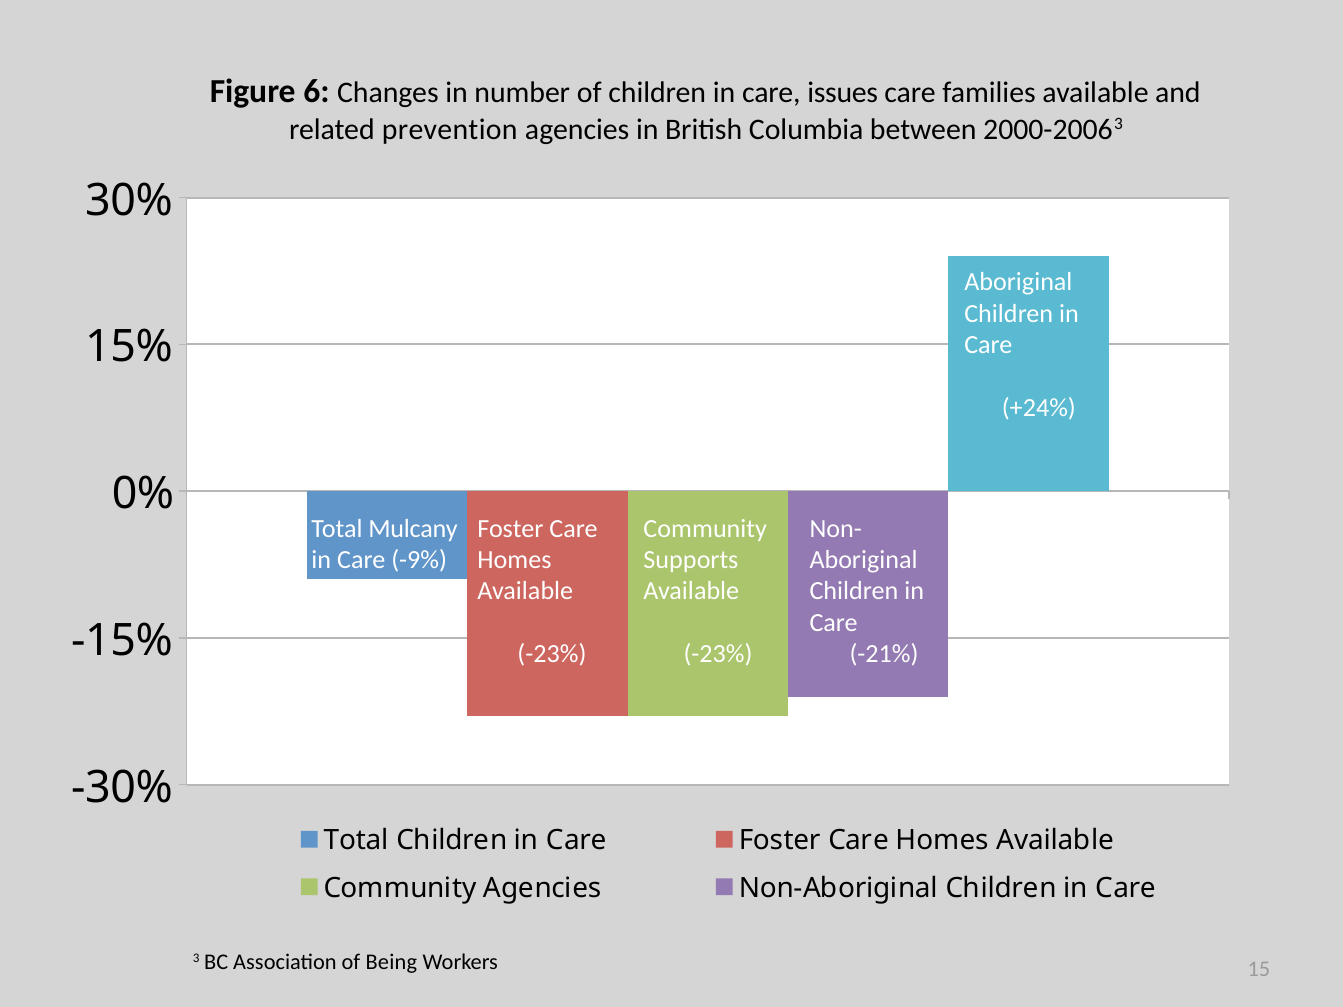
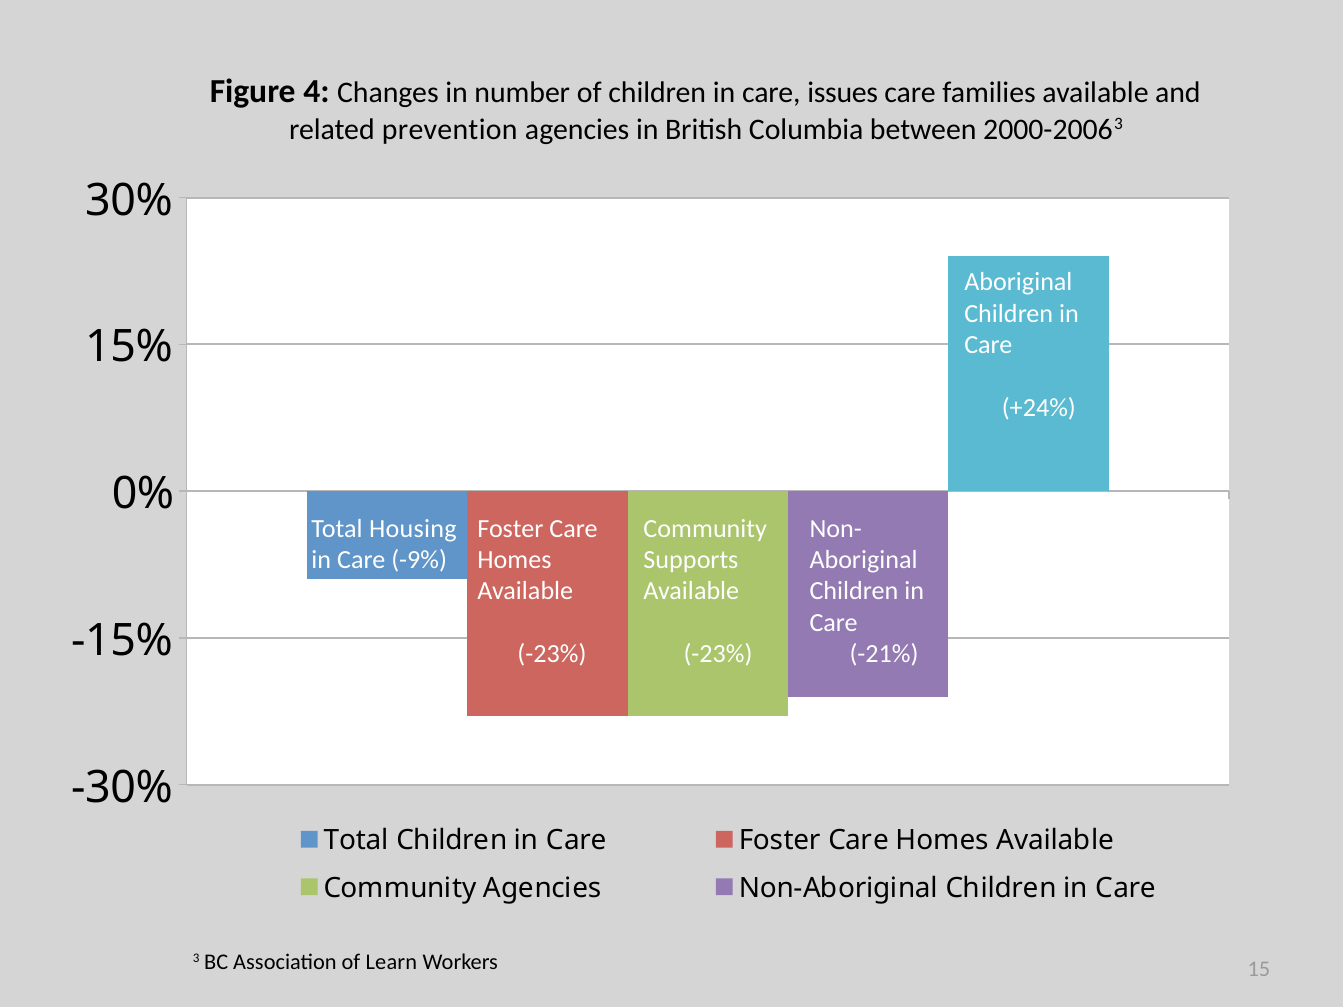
6: 6 -> 4 (316, 91)
Mulcany: Mulcany -> Housing (413, 529)
Being: Being -> Learn (391, 962)
